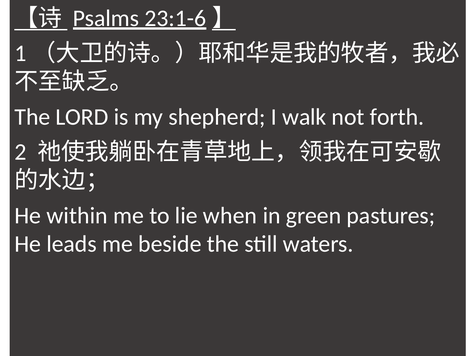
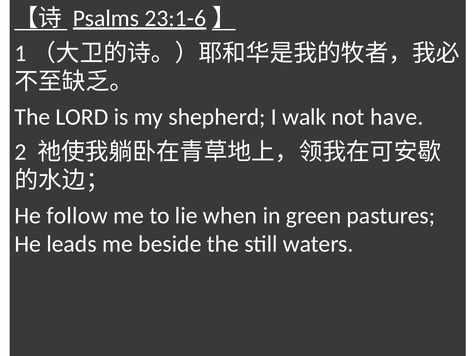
forth: forth -> have (397, 117)
within: within -> follow (77, 216)
